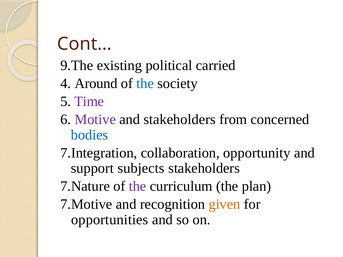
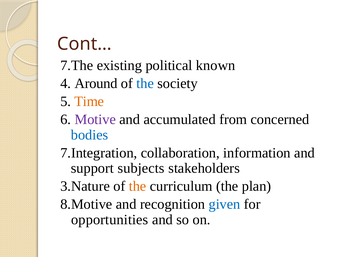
9.The: 9.The -> 7.The (77, 66)
carried: carried -> known (216, 66)
Time colour: purple -> orange (89, 102)
and stakeholders: stakeholders -> accumulated (180, 120)
opportunity: opportunity -> information (257, 153)
7.Nature: 7.Nature -> 3.Nature (85, 186)
the colour: purple -> orange (138, 186)
7.Motive: 7.Motive -> 8.Motive (86, 204)
given colour: orange -> blue (224, 204)
